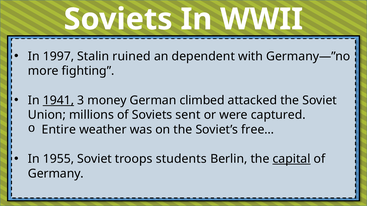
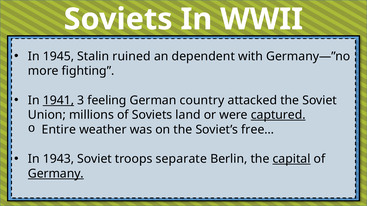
1997: 1997 -> 1945 (58, 56)
money: money -> feeling (107, 100)
climbed: climbed -> country (202, 100)
sent: sent -> land (188, 115)
captured underline: none -> present (278, 115)
1955: 1955 -> 1943 (58, 159)
students: students -> separate (181, 159)
Germany underline: none -> present (56, 174)
